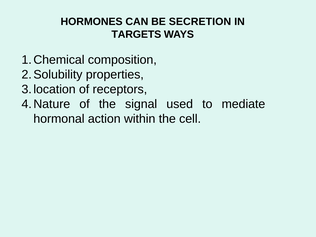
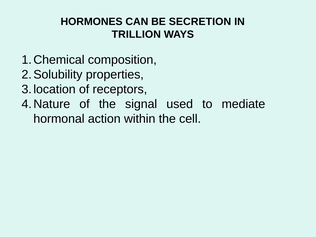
TARGETS: TARGETS -> TRILLION (136, 34)
